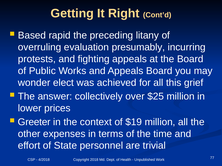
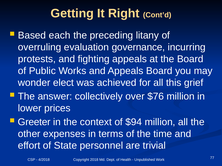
rapid: rapid -> each (60, 35)
presumably: presumably -> governance (138, 47)
$25: $25 -> $76 (156, 97)
$19: $19 -> $94 (134, 122)
